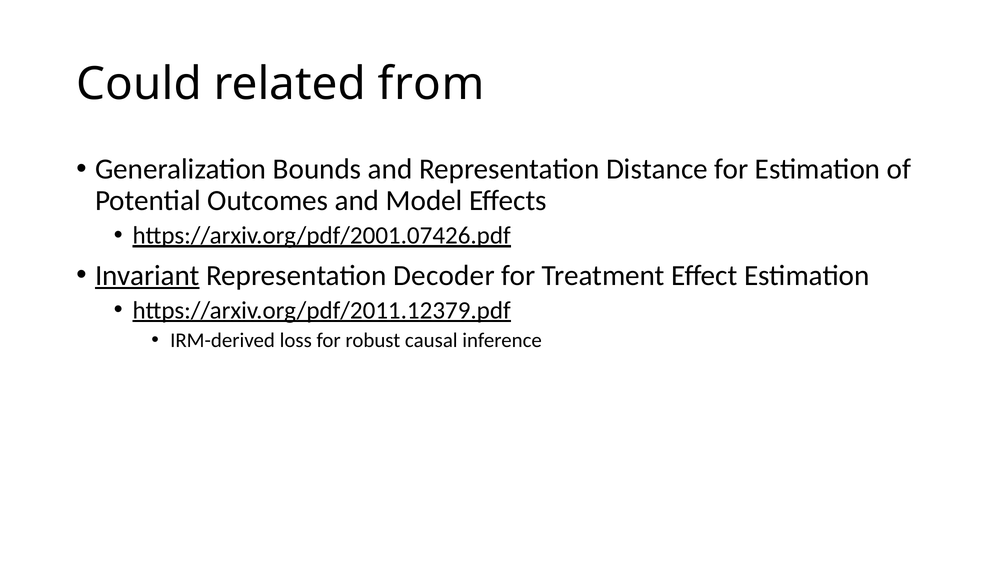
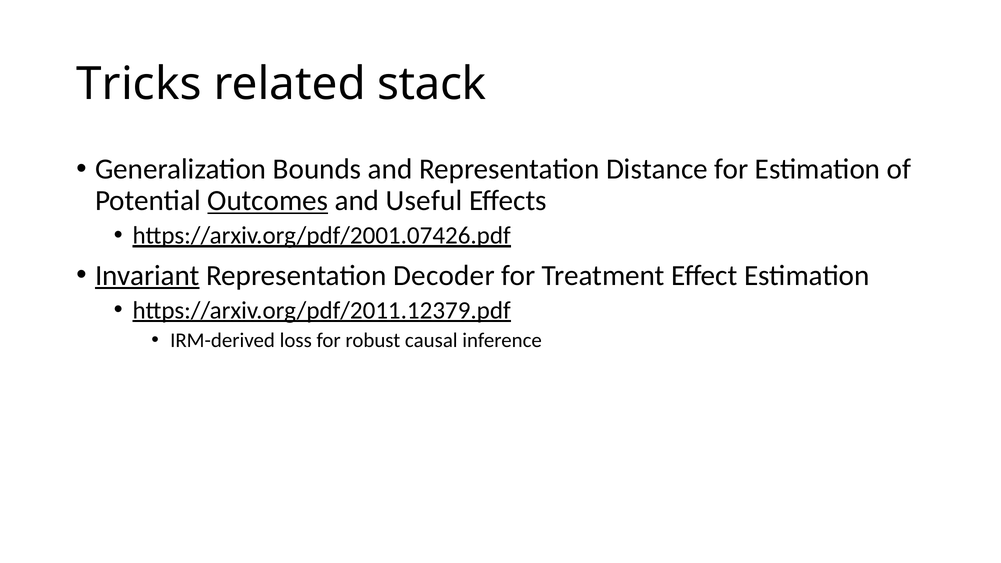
Could: Could -> Tricks (139, 84)
from: from -> stack (432, 84)
Outcomes underline: none -> present (268, 201)
Model: Model -> Useful (424, 201)
